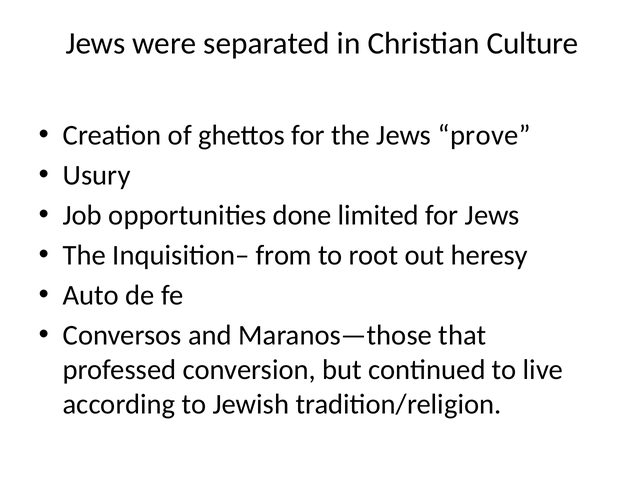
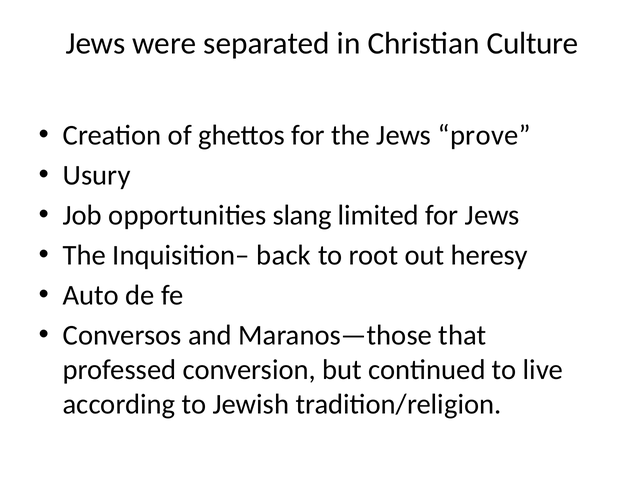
done: done -> slang (302, 215)
from: from -> back (284, 255)
